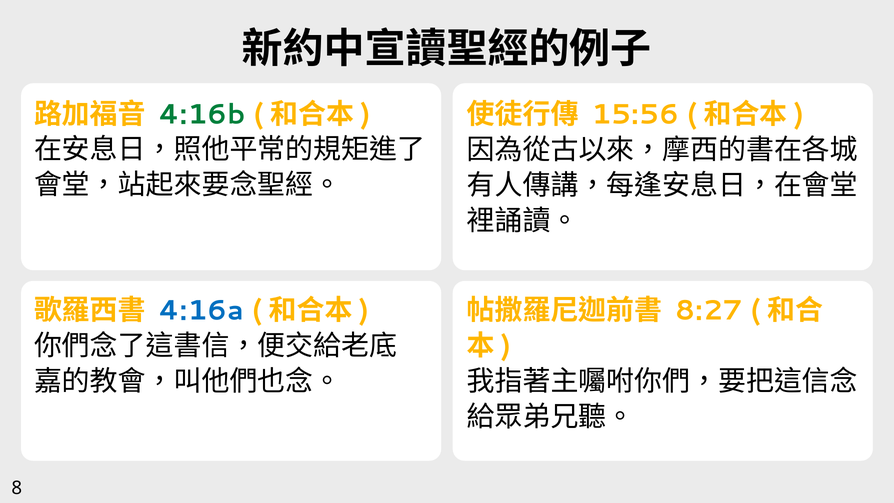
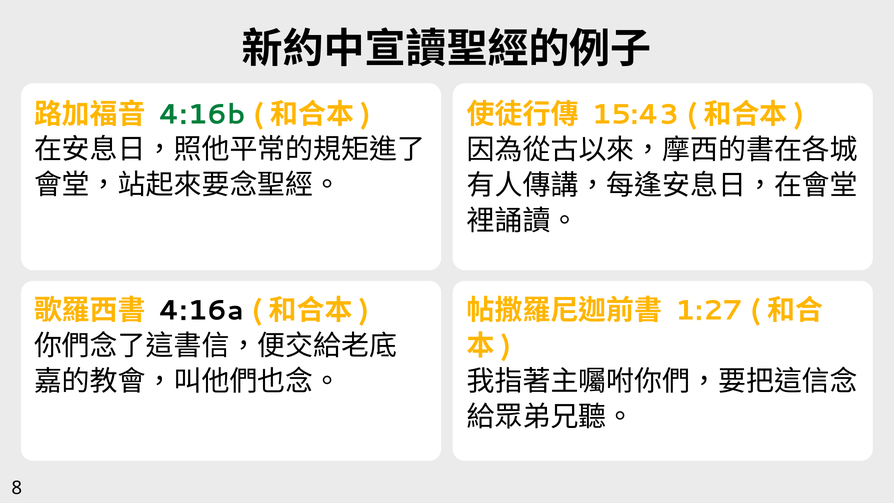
15:56: 15:56 -> 15:43 (635, 115)
4:16a colour: blue -> black (201, 311)
8:27: 8:27 -> 1:27 (709, 311)
